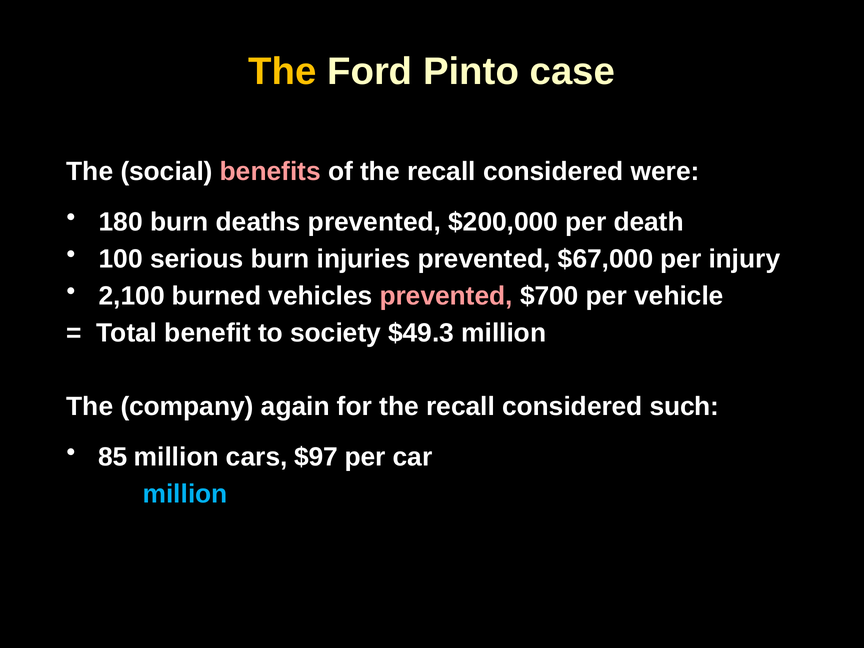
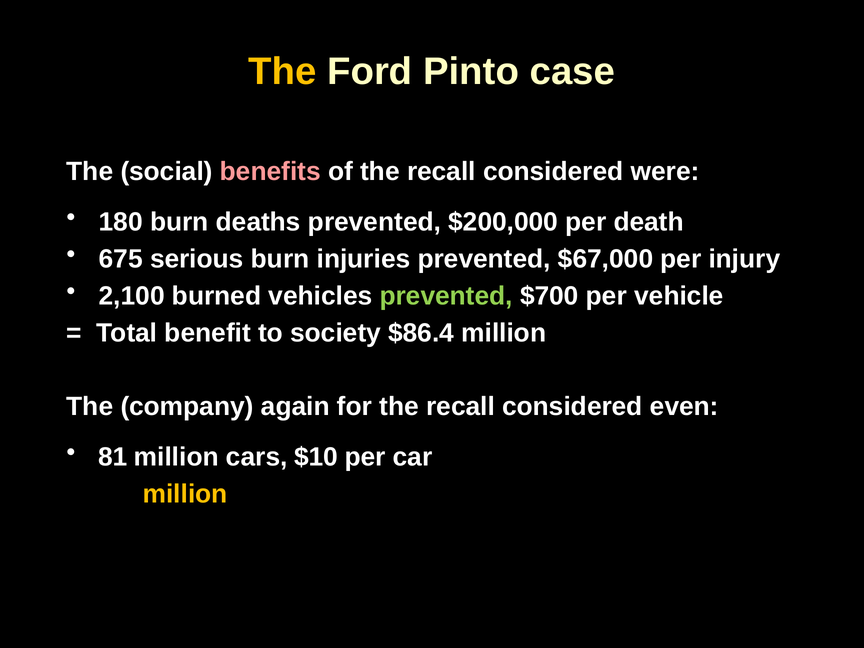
100: 100 -> 675 (121, 259)
prevented colour: pink -> light green (446, 296)
$49.3: $49.3 -> $86.4 (421, 333)
such: such -> even (684, 407)
85: 85 -> 81 (113, 457)
$97: $97 -> $10 (316, 457)
million colour: light blue -> yellow (185, 494)
